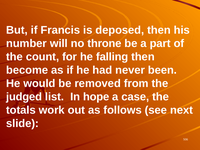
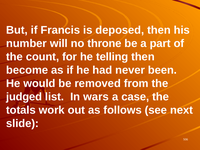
falling: falling -> telling (112, 57)
hope: hope -> wars (96, 97)
